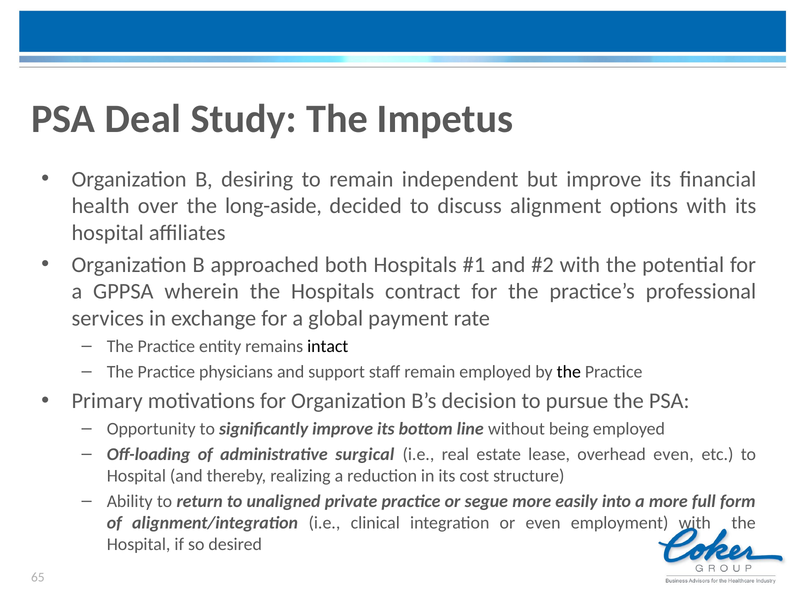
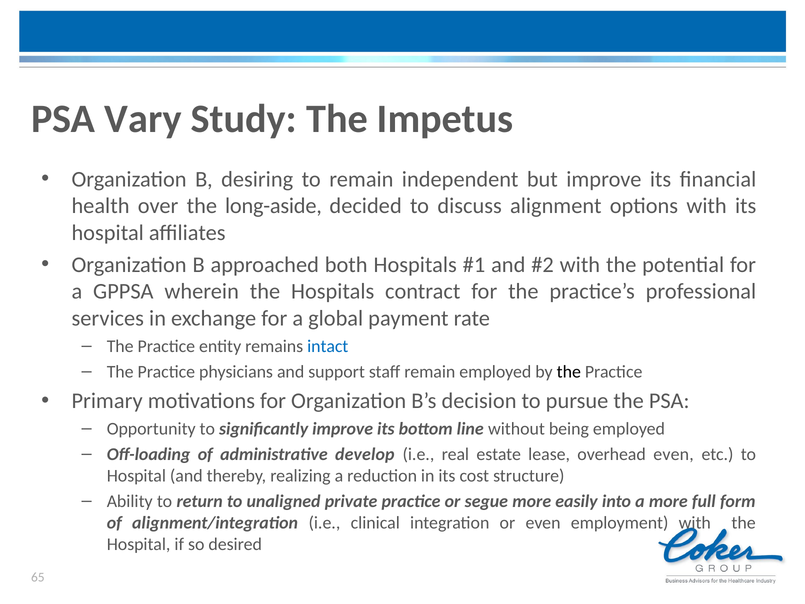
Deal: Deal -> Vary (143, 119)
intact colour: black -> blue (328, 346)
surgical: surgical -> develop (365, 454)
